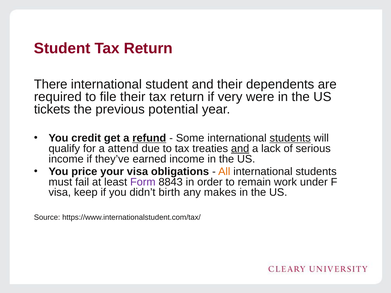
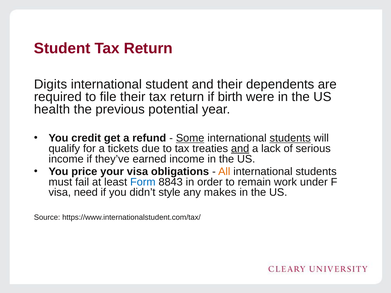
There: There -> Digits (51, 84)
very: very -> birth (230, 97)
tickets: tickets -> health (52, 109)
refund underline: present -> none (149, 138)
Some underline: none -> present (190, 138)
attend: attend -> tickets (123, 149)
Form colour: purple -> blue (143, 182)
keep: keep -> need (86, 193)
birth: birth -> style (169, 193)
